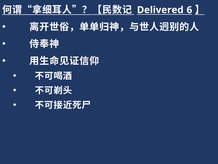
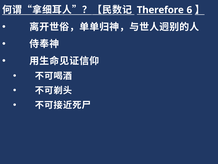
Delivered: Delivered -> Therefore (160, 10)
